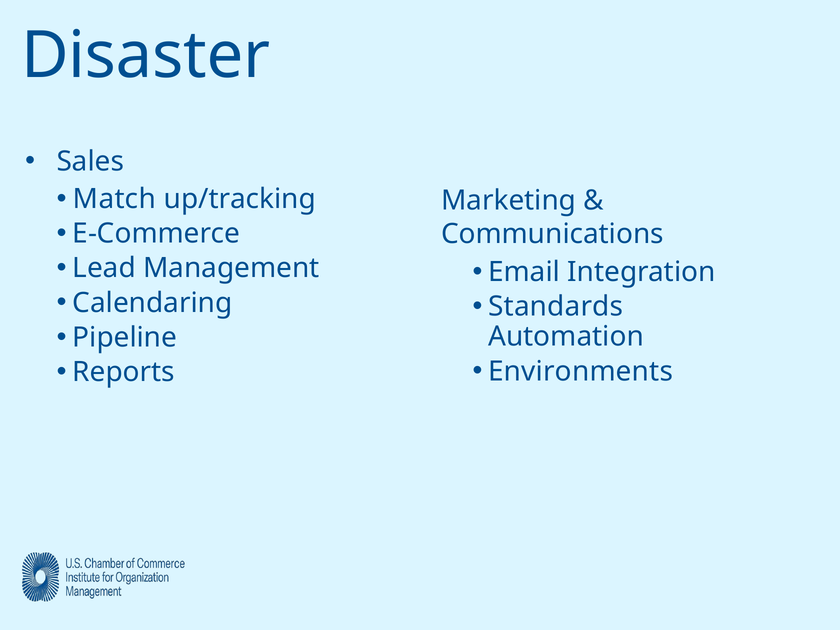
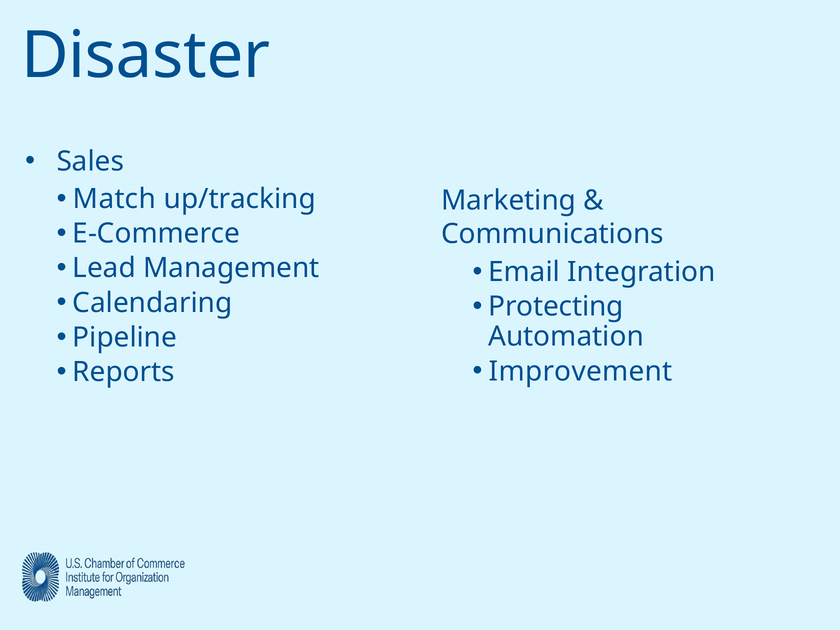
Standards: Standards -> Protecting (556, 306)
Environments: Environments -> Improvement (581, 371)
